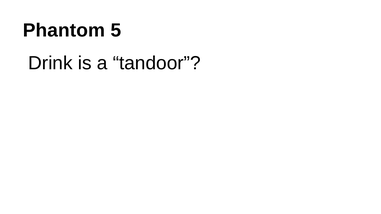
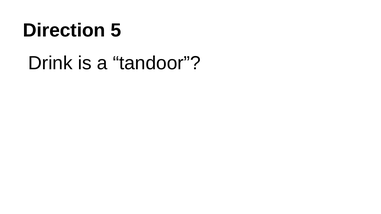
Phantom: Phantom -> Direction (64, 30)
